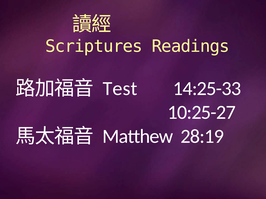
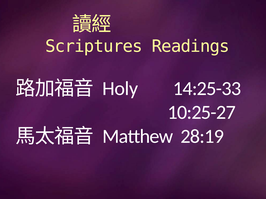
Test: Test -> Holy (120, 89)
